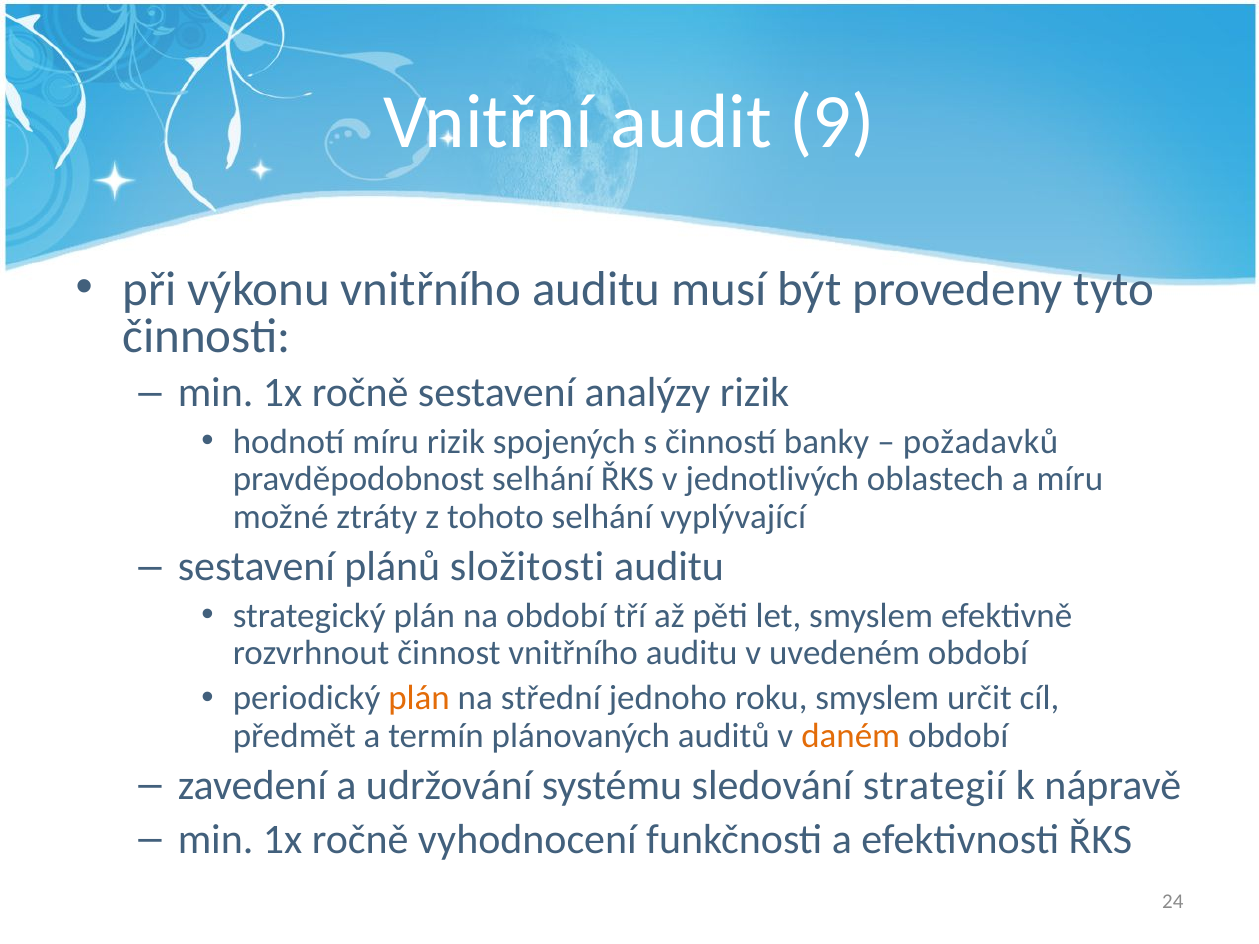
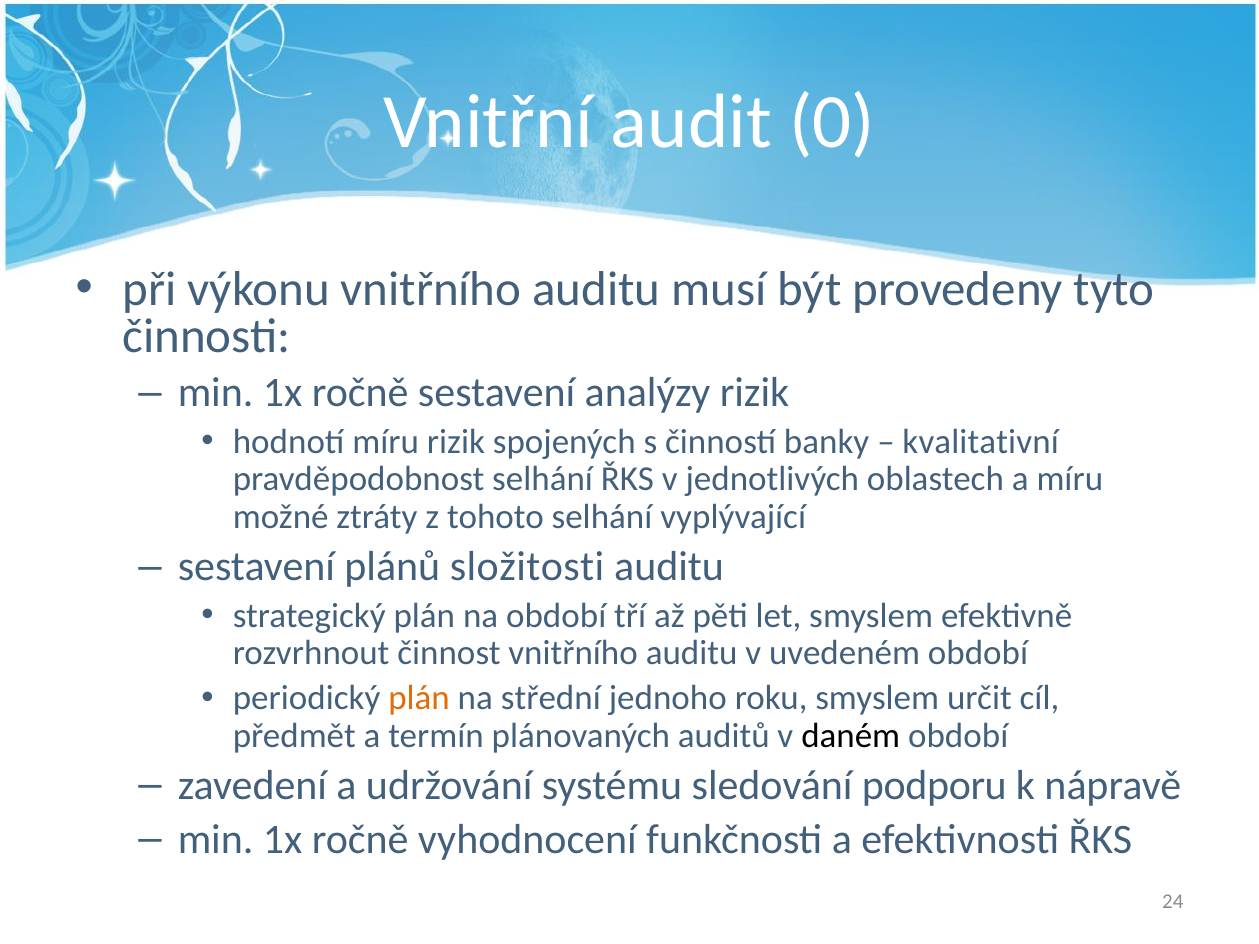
9: 9 -> 0 (832, 122)
požadavků: požadavků -> kvalitativní (981, 442)
daném colour: orange -> black (851, 736)
strategií: strategií -> podporu (934, 786)
